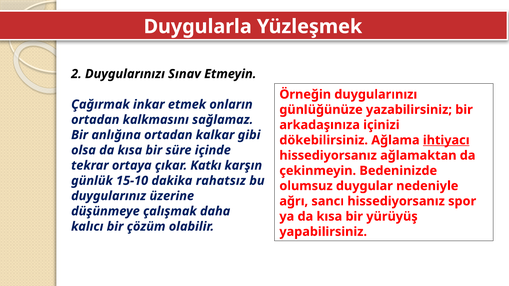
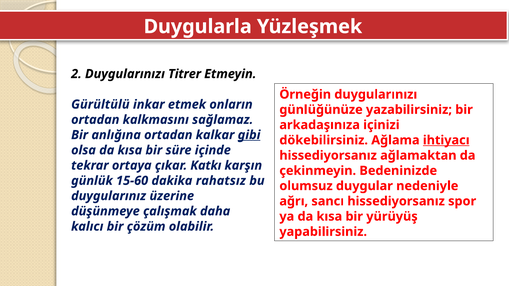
Sınav: Sınav -> Titrer (185, 74)
Çağırmak: Çağırmak -> Gürültülü (100, 105)
gibi underline: none -> present (249, 135)
15-10: 15-10 -> 15-60 (132, 181)
